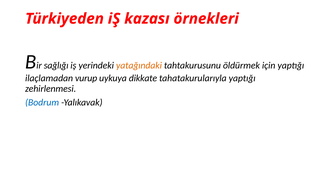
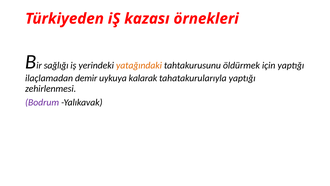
vurup: vurup -> demir (86, 78)
dikkate: dikkate -> kalarak (143, 78)
Bodrum colour: blue -> purple (42, 102)
